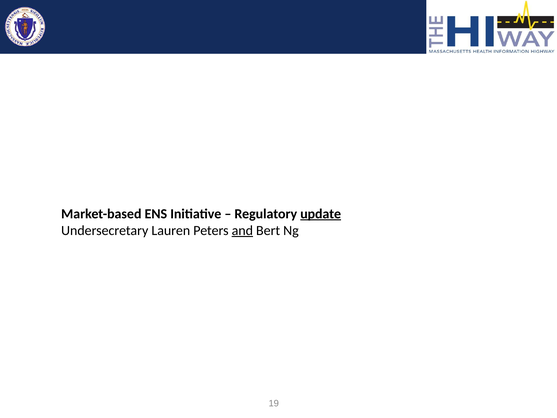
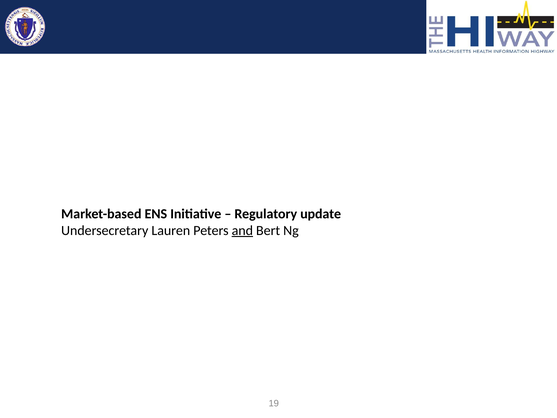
update underline: present -> none (321, 214)
